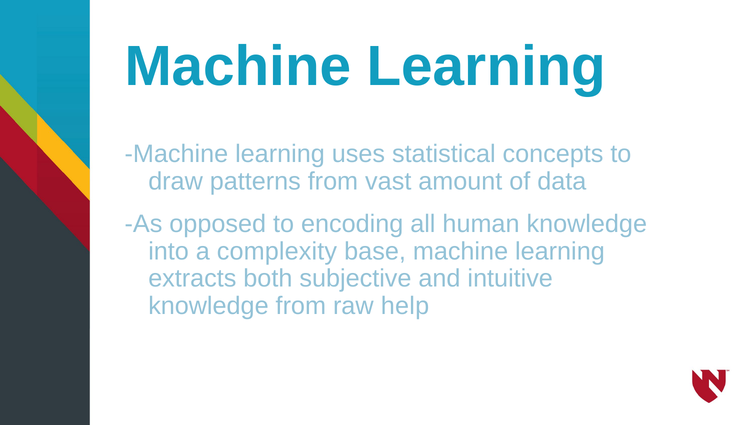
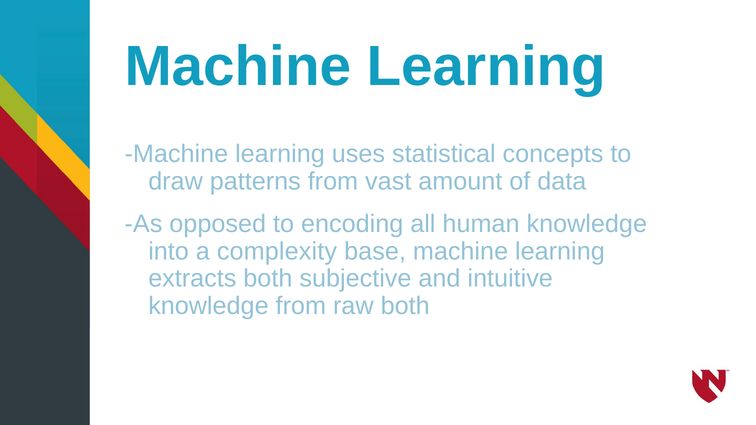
raw help: help -> both (405, 306)
